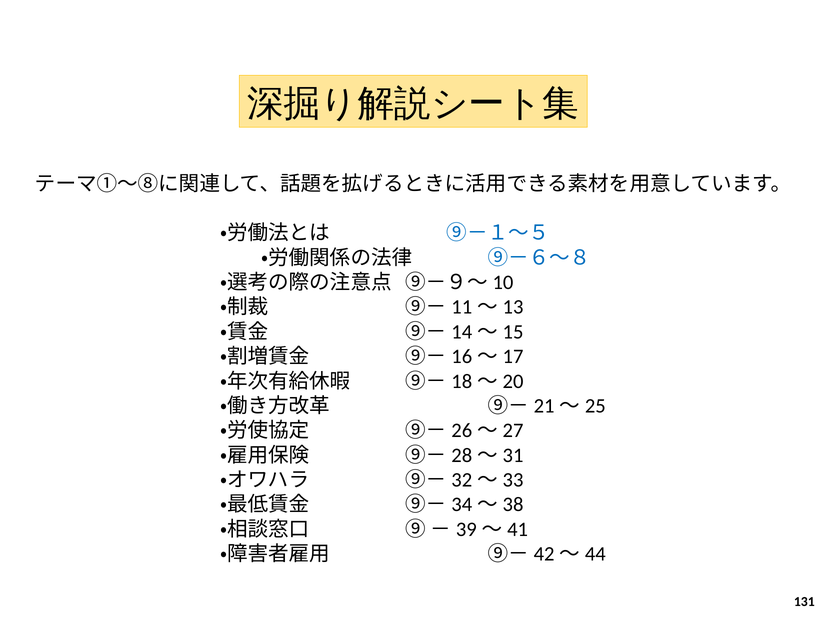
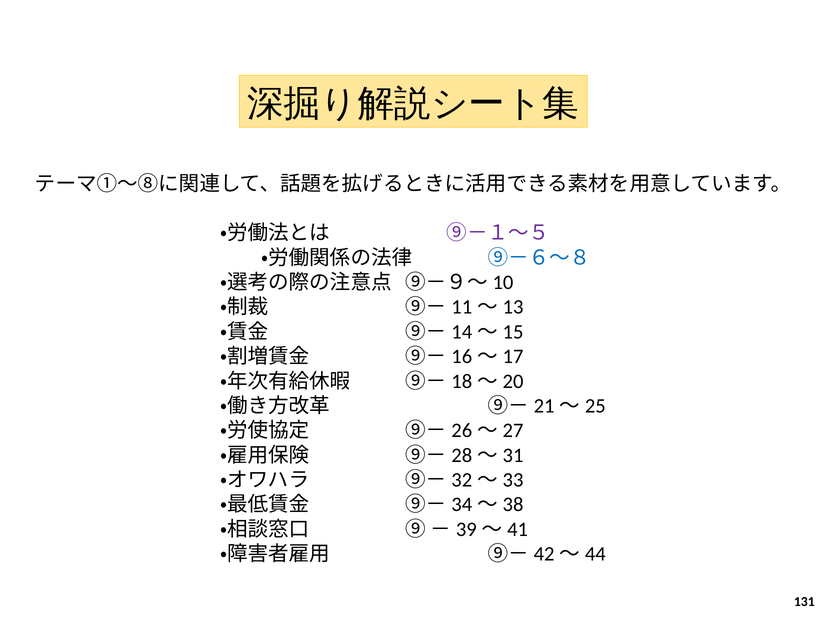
⑨－１～５ colour: blue -> purple (498, 233)
